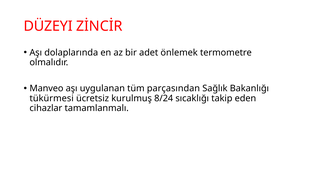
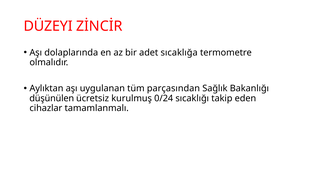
önlemek: önlemek -> sıcaklığa (179, 53)
Manveo: Manveo -> Aylıktan (46, 88)
tükürmesi: tükürmesi -> düşünülen (52, 98)
8/24: 8/24 -> 0/24 (164, 98)
